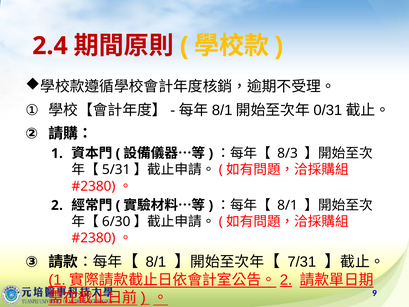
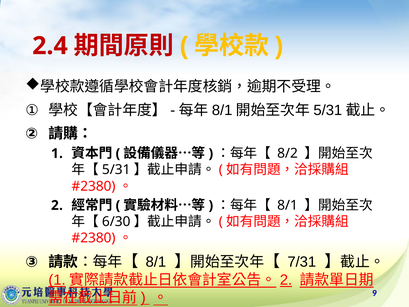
0/31: 0/31 -> 5/31 (328, 110)
8/3: 8/3 -> 8/2 (288, 153)
